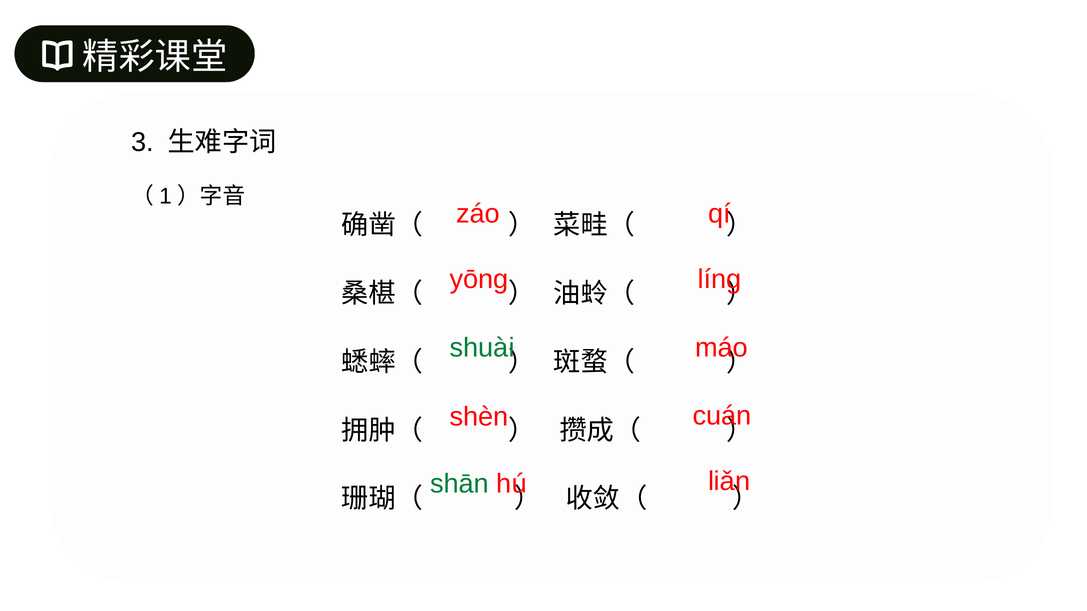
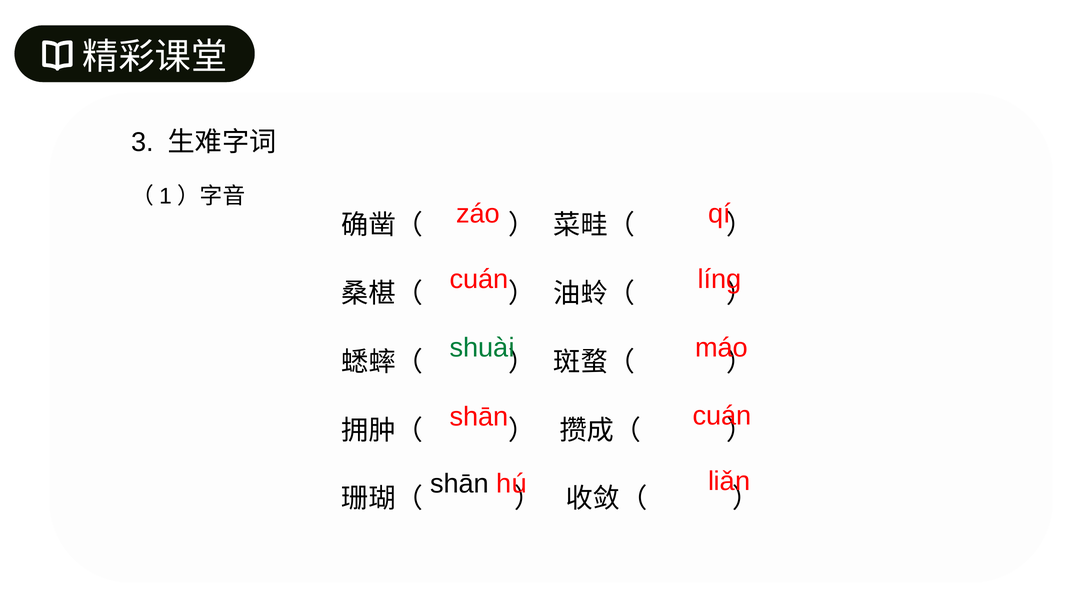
yōng: yōng -> cuán (479, 279)
shèn: shèn -> shān (479, 417)
shān colour: green -> black (460, 484)
